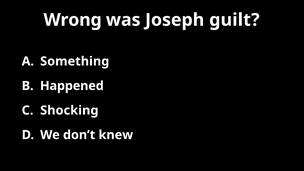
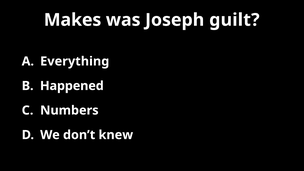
Wrong: Wrong -> Makes (73, 20)
Something: Something -> Everything (75, 61)
Shocking: Shocking -> Numbers (69, 110)
